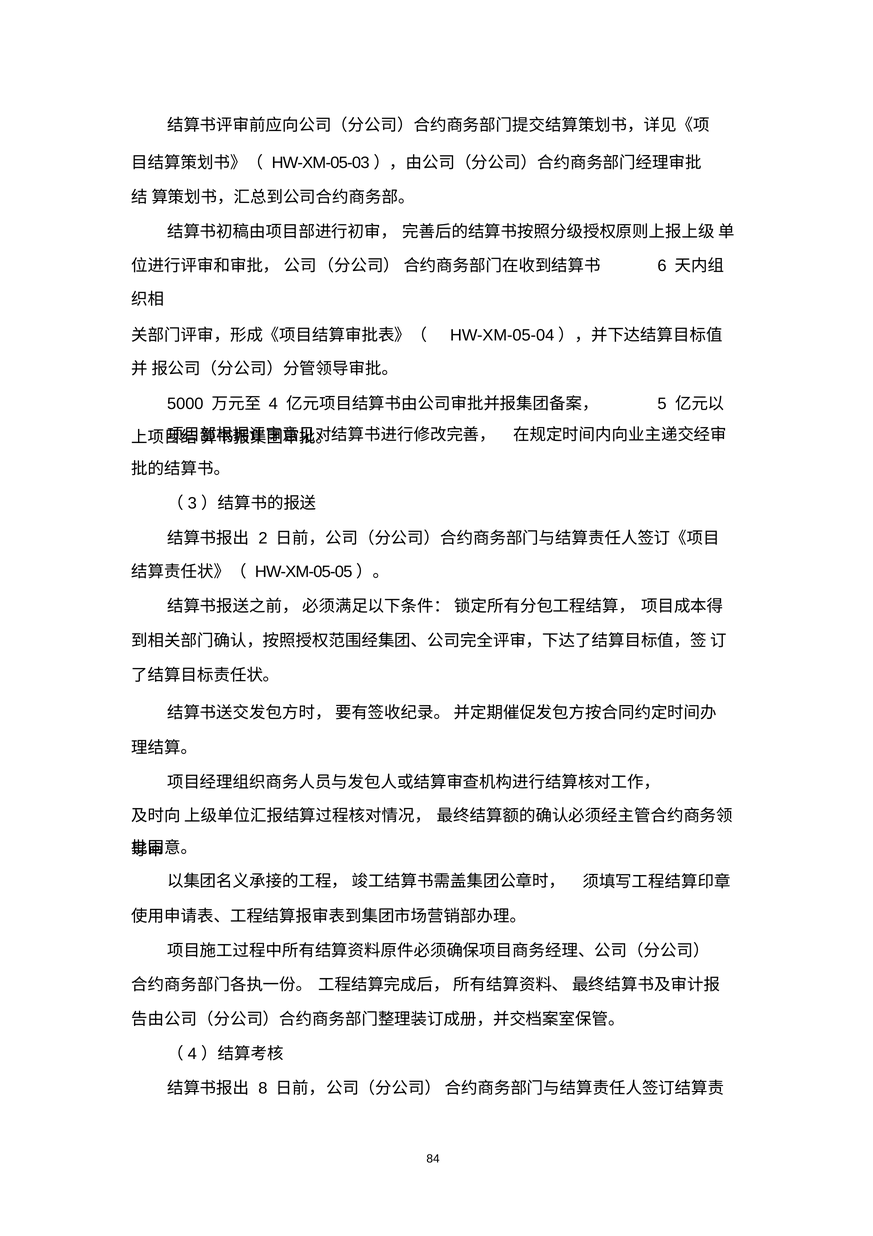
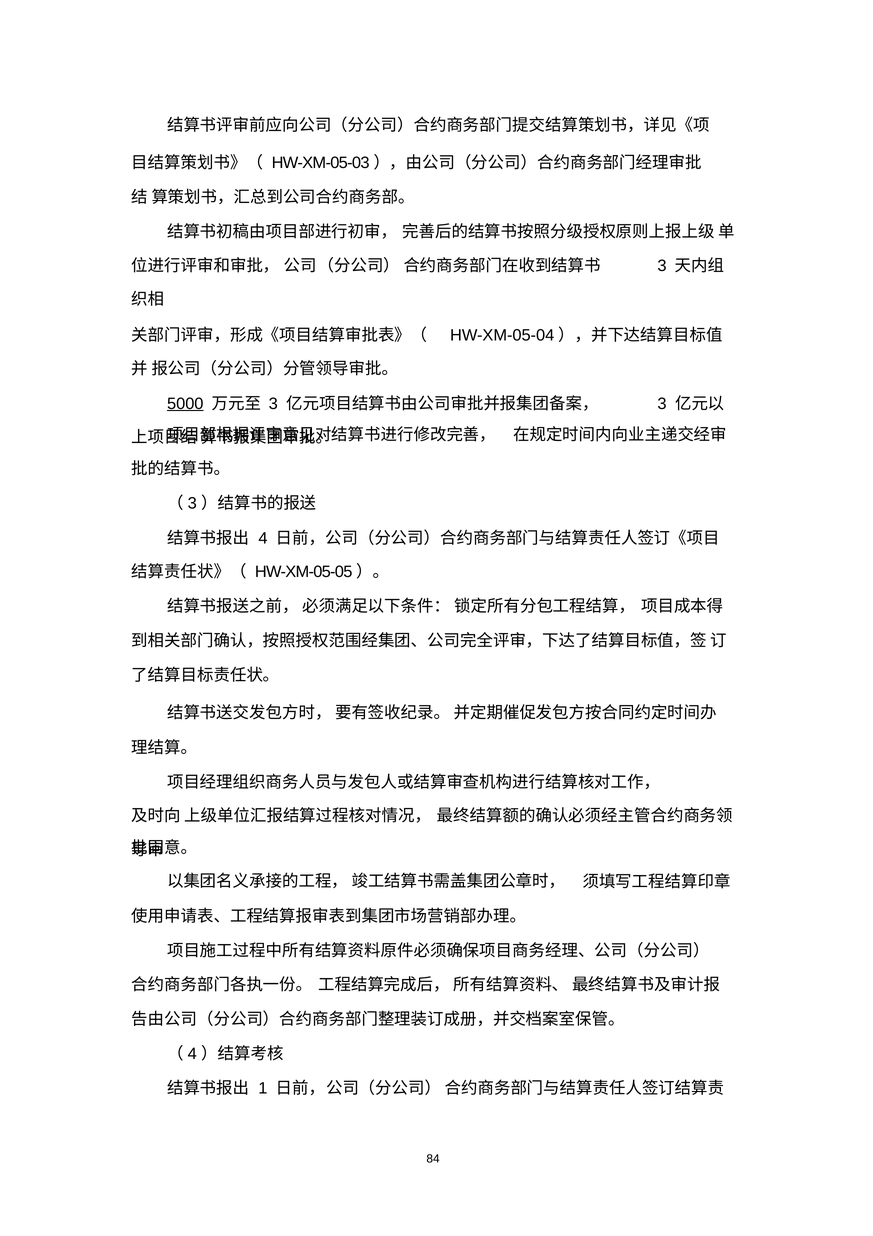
6: 6 -> 3 (662, 266)
5000 underline: none -> present (185, 403)
4: 4 -> 3 (273, 403)
5: 5 -> 3 (662, 403)
2: 2 -> 4 (263, 538)
8: 8 -> 1 (263, 1088)
